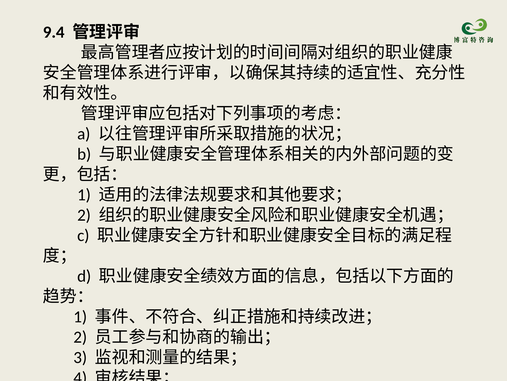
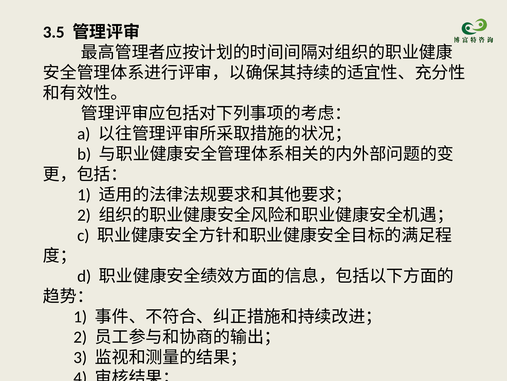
9.4: 9.4 -> 3.5 (54, 32)
